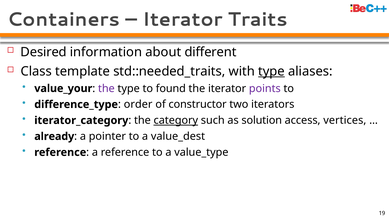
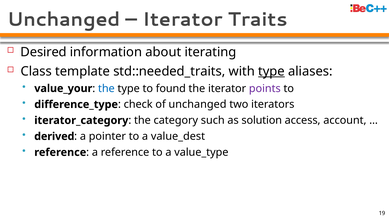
Containers: Containers -> Unchanged (64, 19)
different: different -> iterating (210, 52)
the colour: purple -> blue (106, 88)
order: order -> check (138, 104)
of constructor: constructor -> unchanged (198, 104)
category underline: present -> none (176, 120)
vertices: vertices -> account (345, 120)
already: already -> derived (54, 136)
